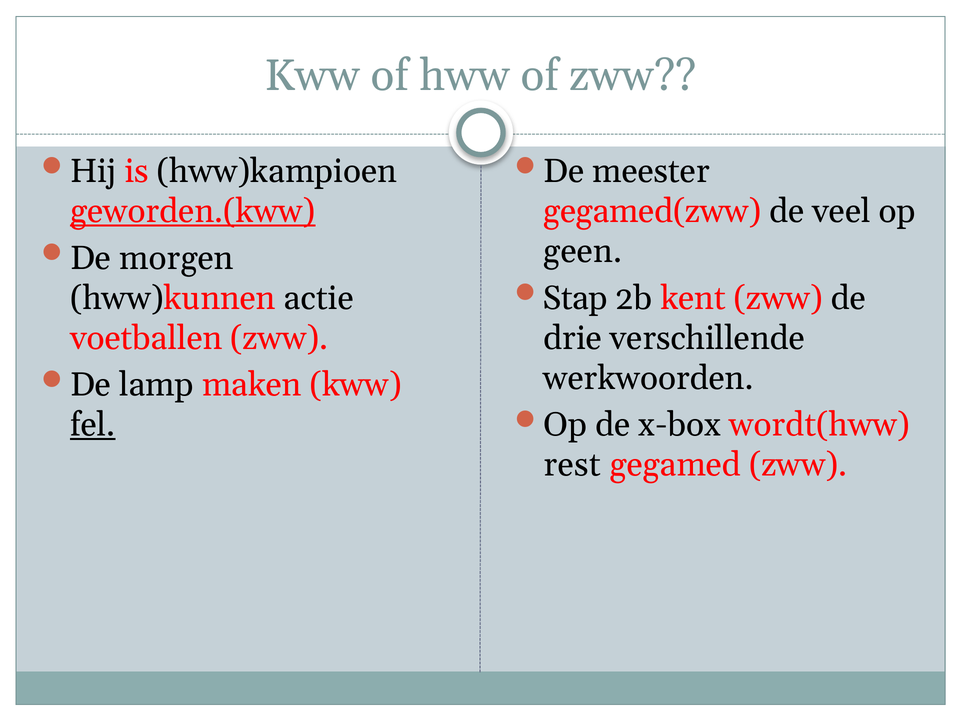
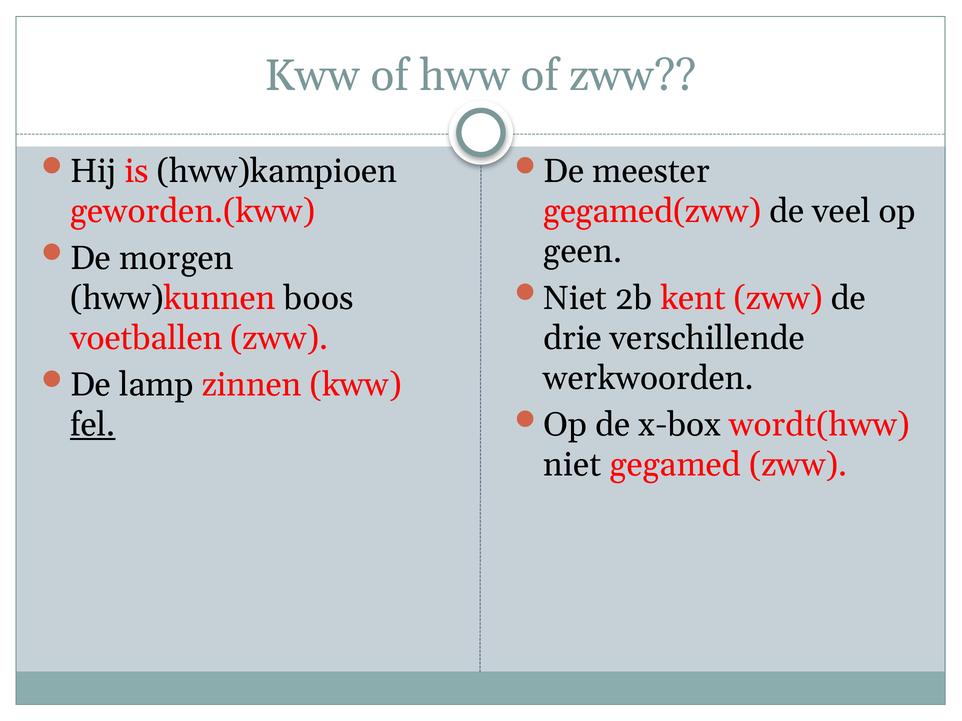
geworden.(kww underline: present -> none (193, 211)
Stap: Stap -> Niet (575, 298)
actie: actie -> boos (319, 298)
maken: maken -> zinnen (252, 385)
rest: rest -> niet (572, 465)
